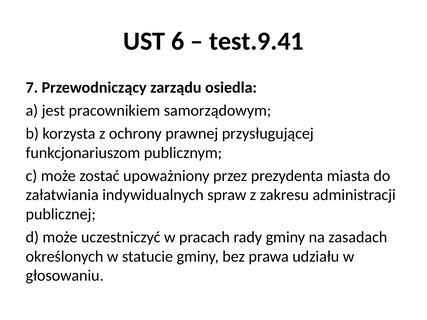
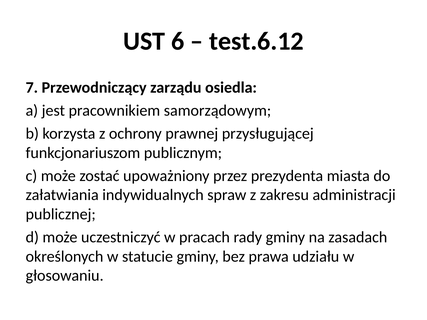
test.9.41: test.9.41 -> test.6.12 (256, 41)
